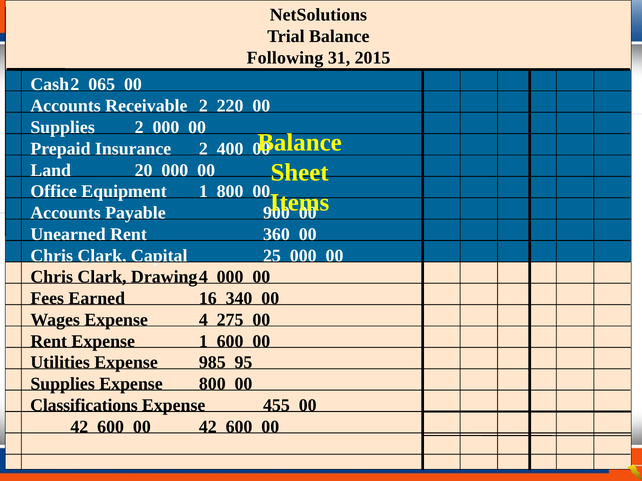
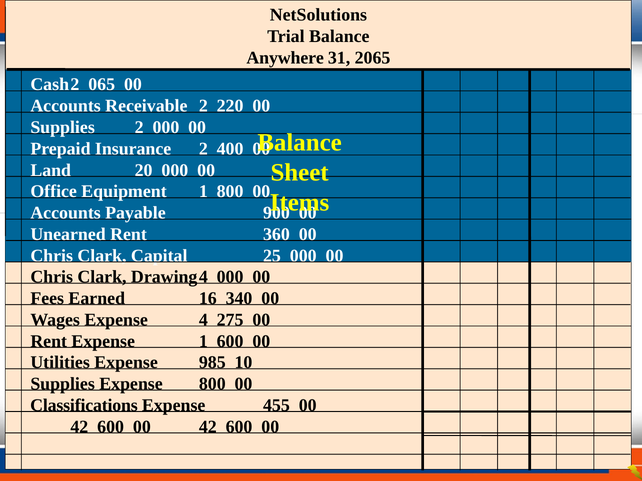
Following: Following -> Anywhere (285, 58)
2015: 2015 -> 2065 (373, 58)
95: 95 -> 10 (243, 363)
